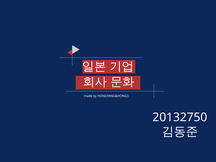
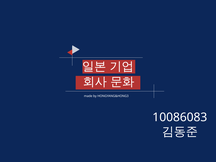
20132750: 20132750 -> 10086083 (180, 117)
